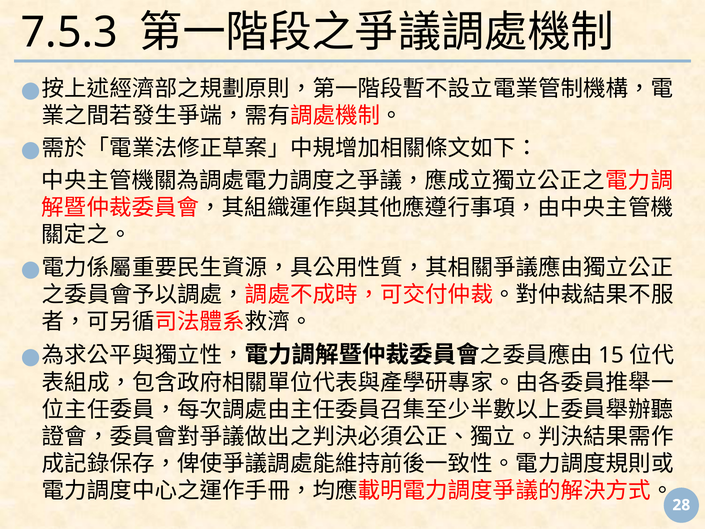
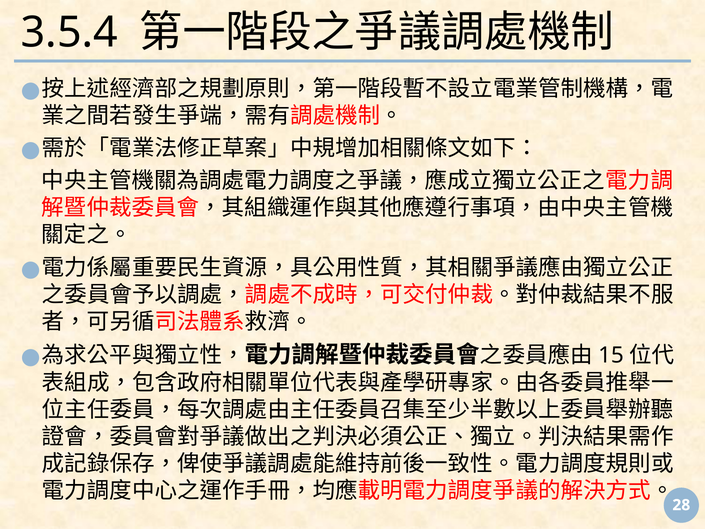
7.5.3: 7.5.3 -> 3.5.4 (69, 32)
